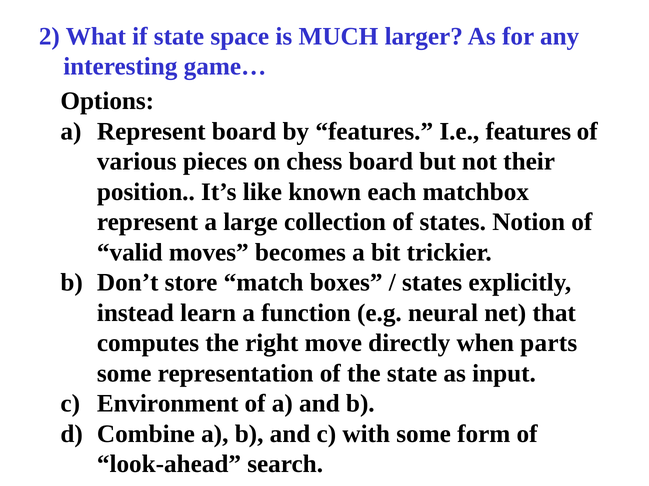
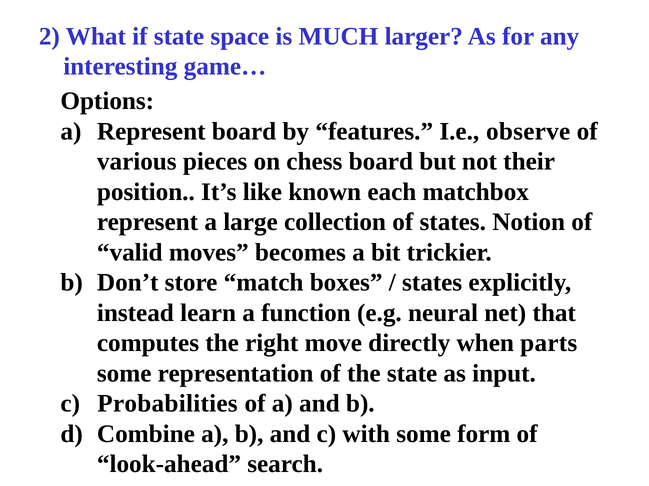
I.e features: features -> observe (528, 132)
Environment: Environment -> Probabilities (168, 404)
